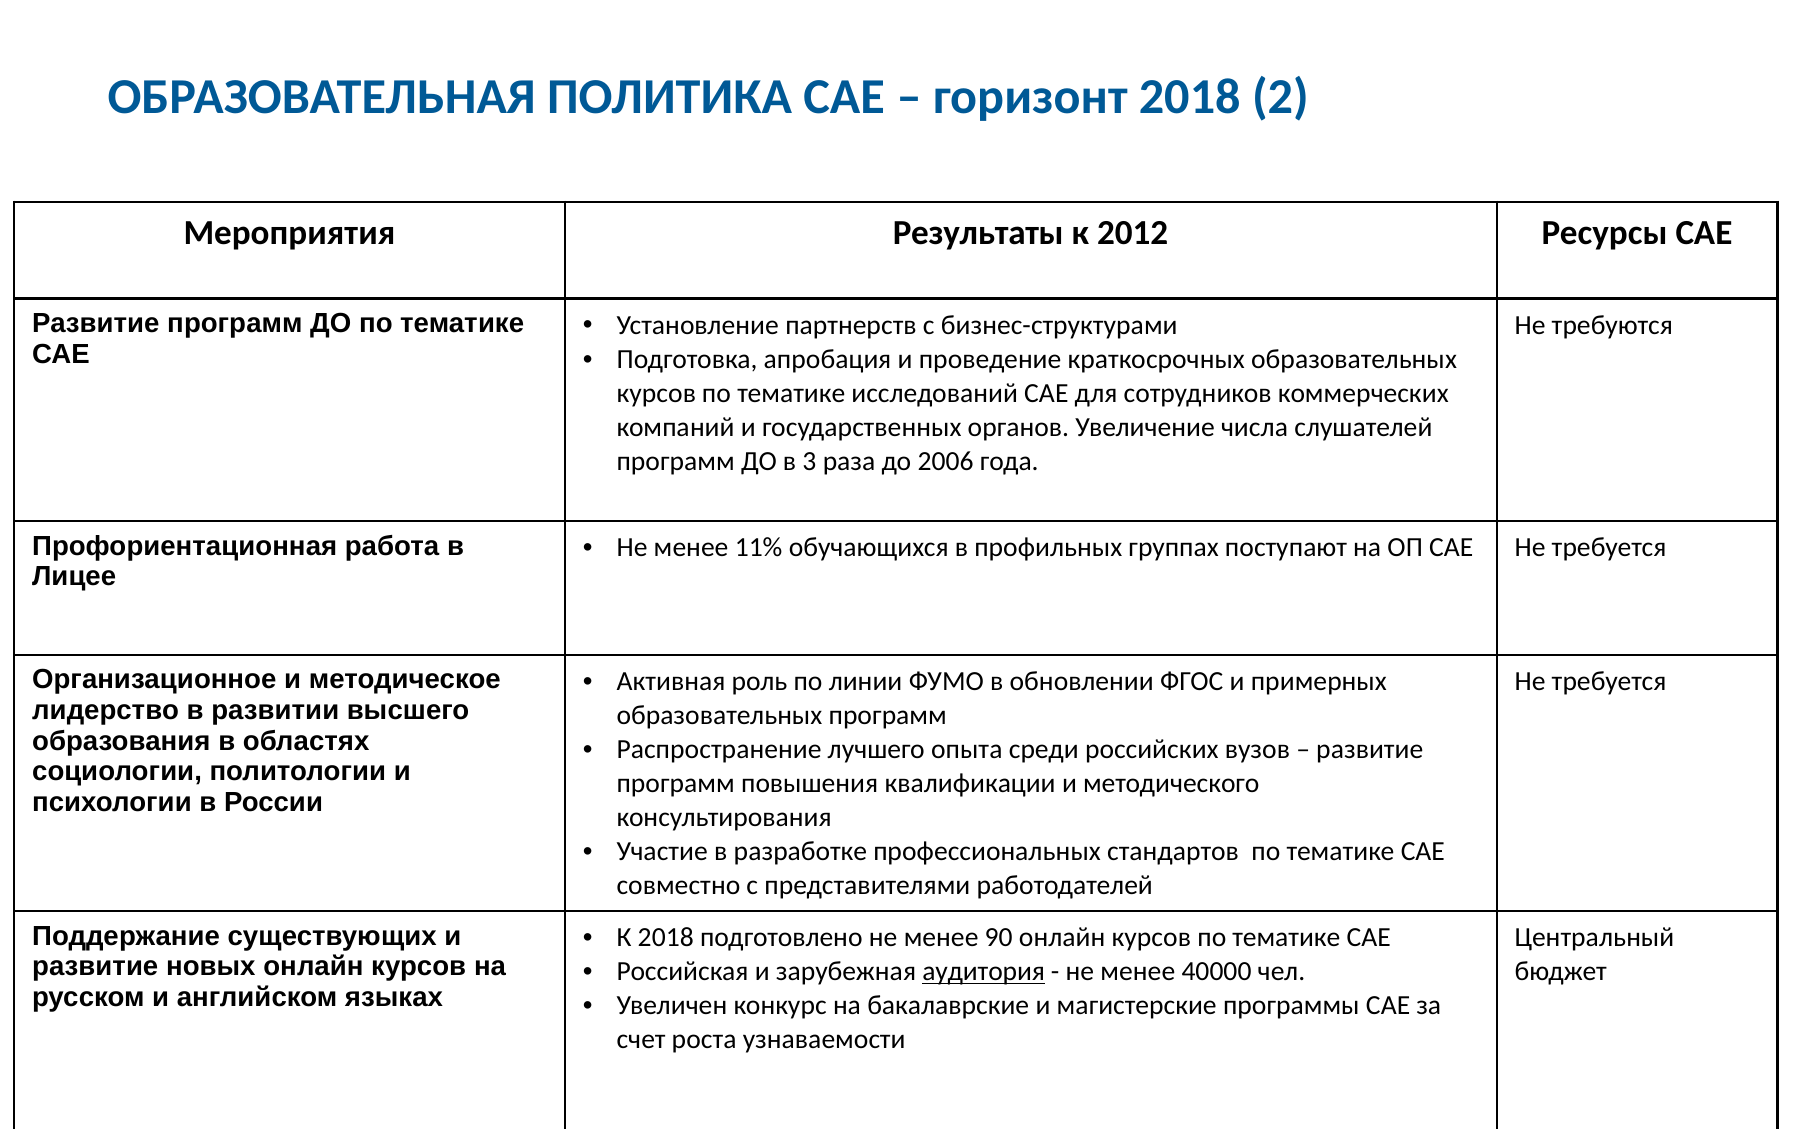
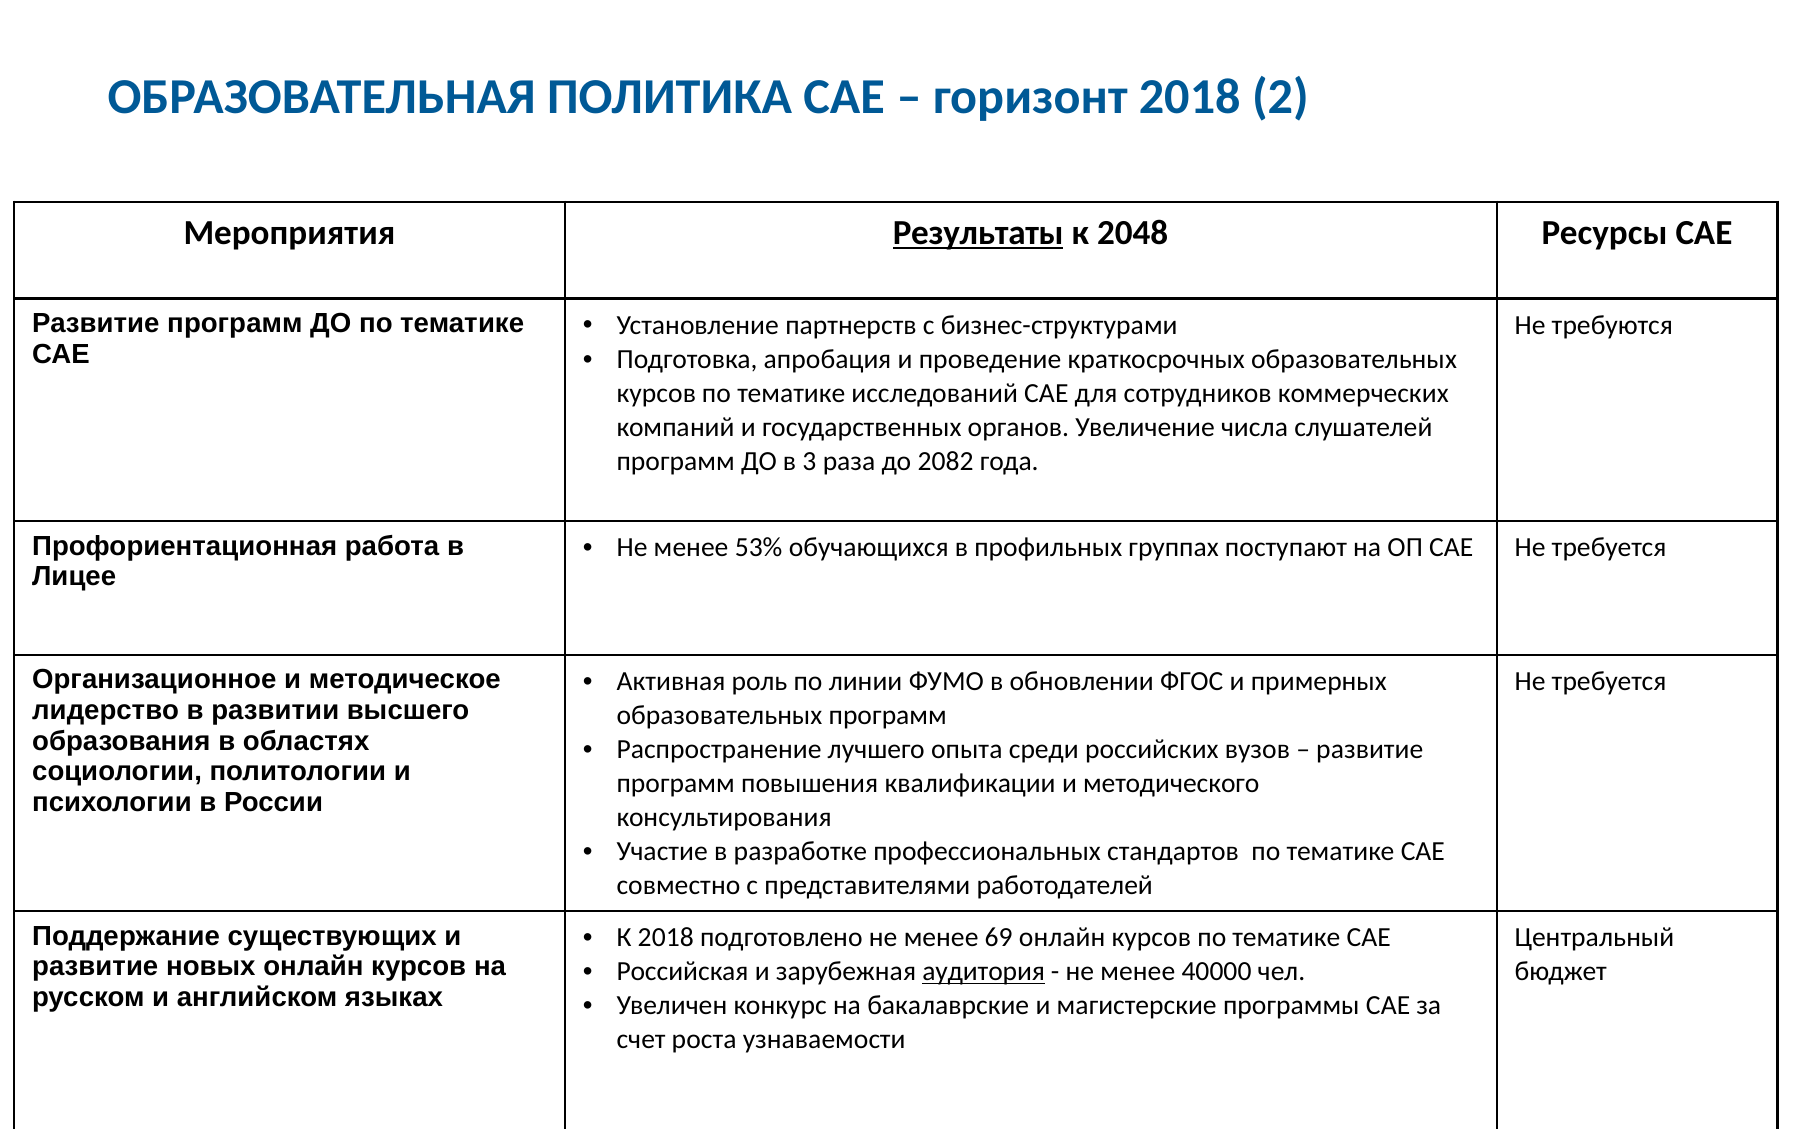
Результаты underline: none -> present (978, 233)
2012: 2012 -> 2048 (1133, 233)
2006: 2006 -> 2082 (945, 461)
11%: 11% -> 53% (759, 547)
90: 90 -> 69 (999, 937)
